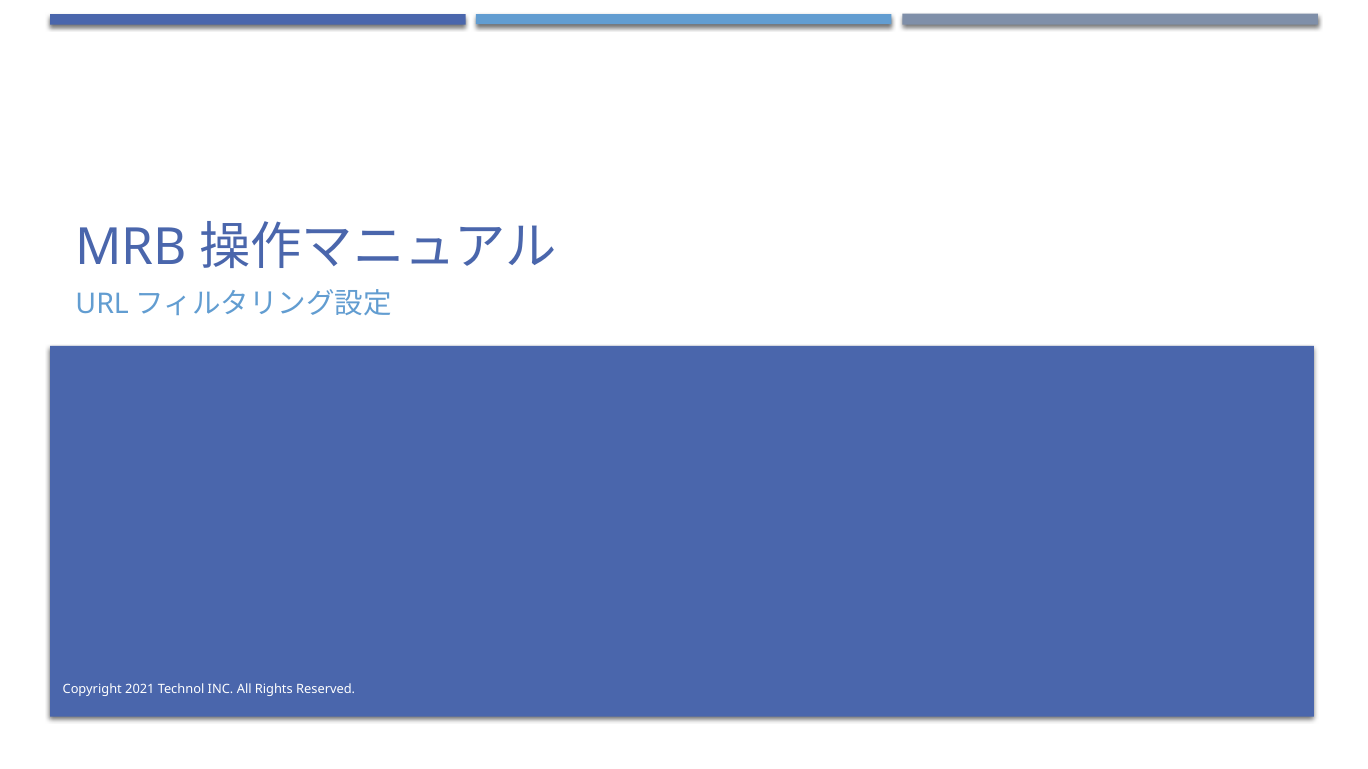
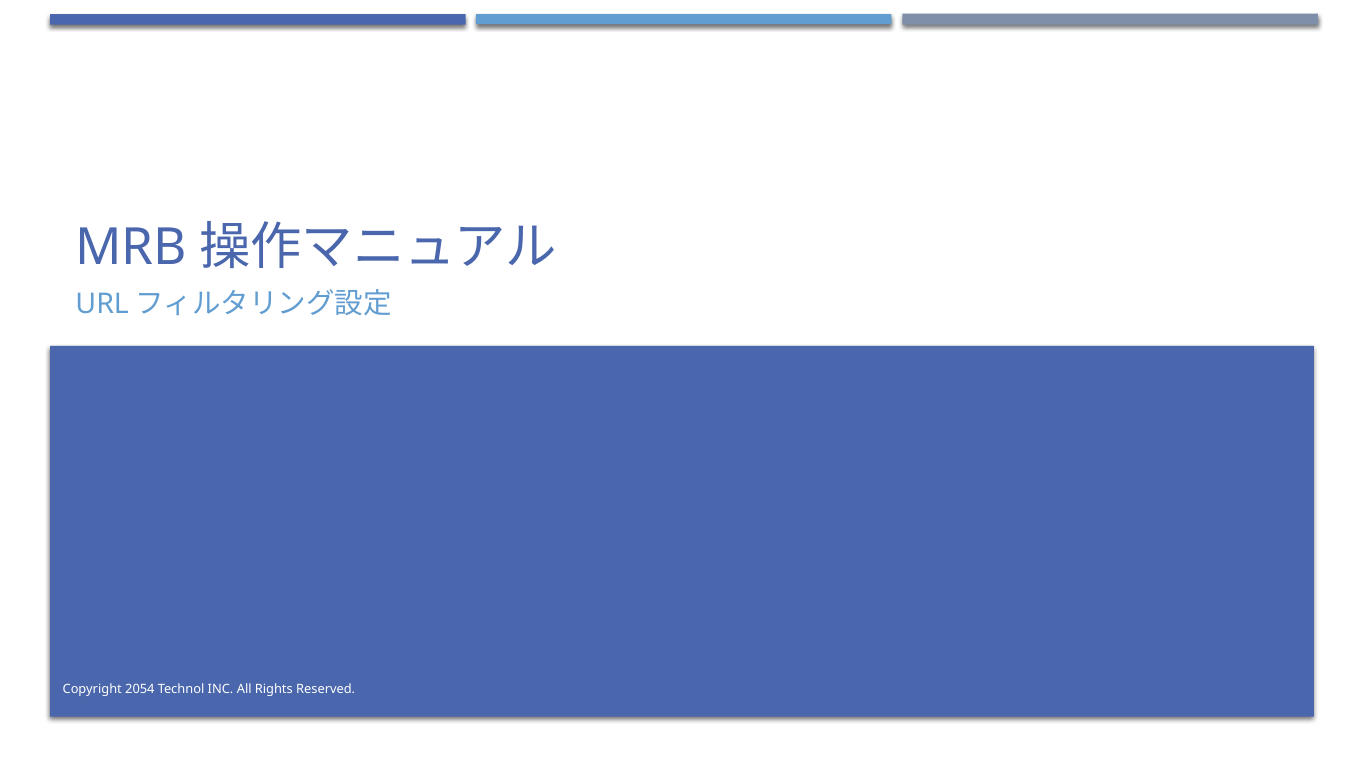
2021: 2021 -> 2054 (140, 690)
